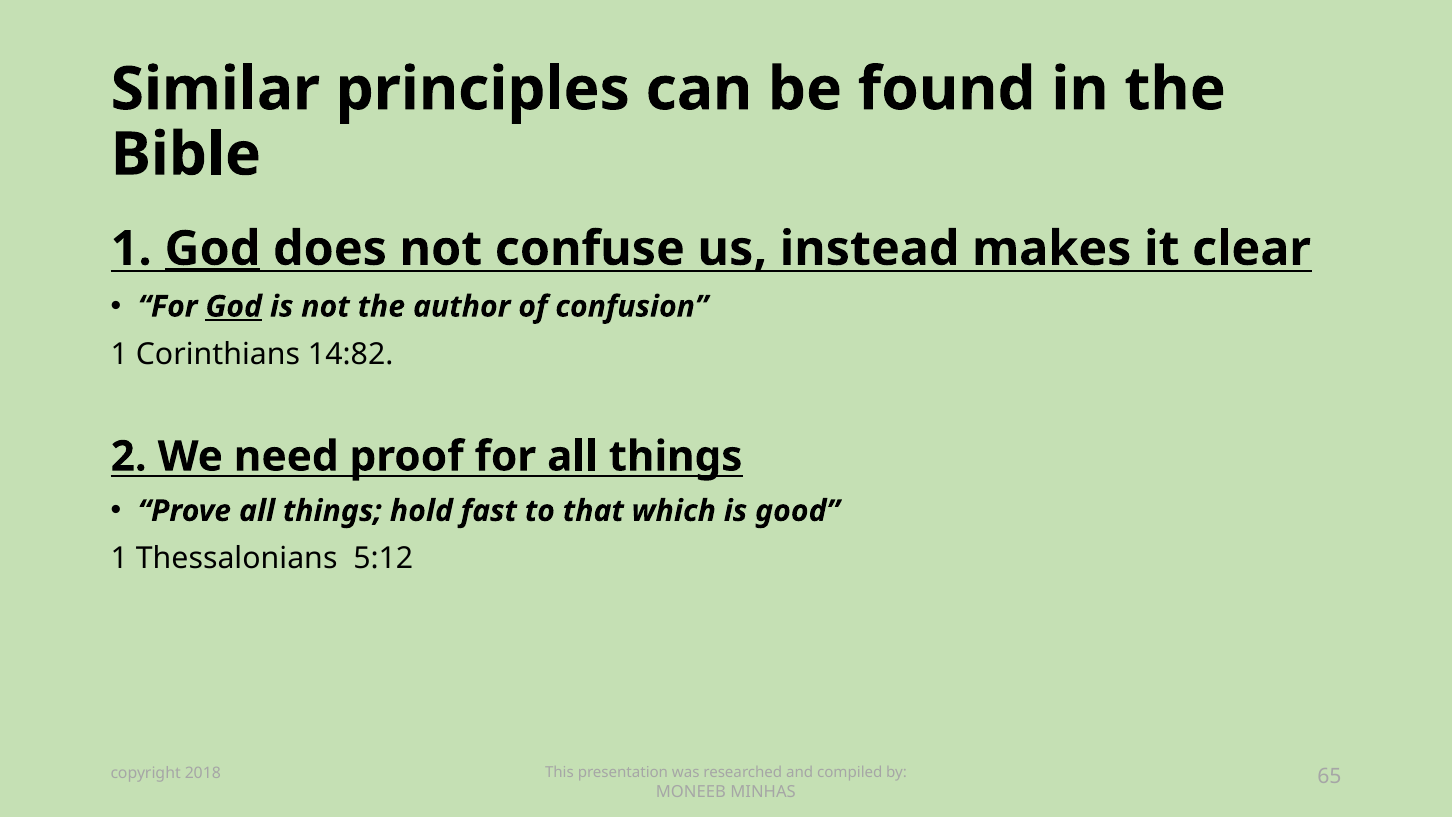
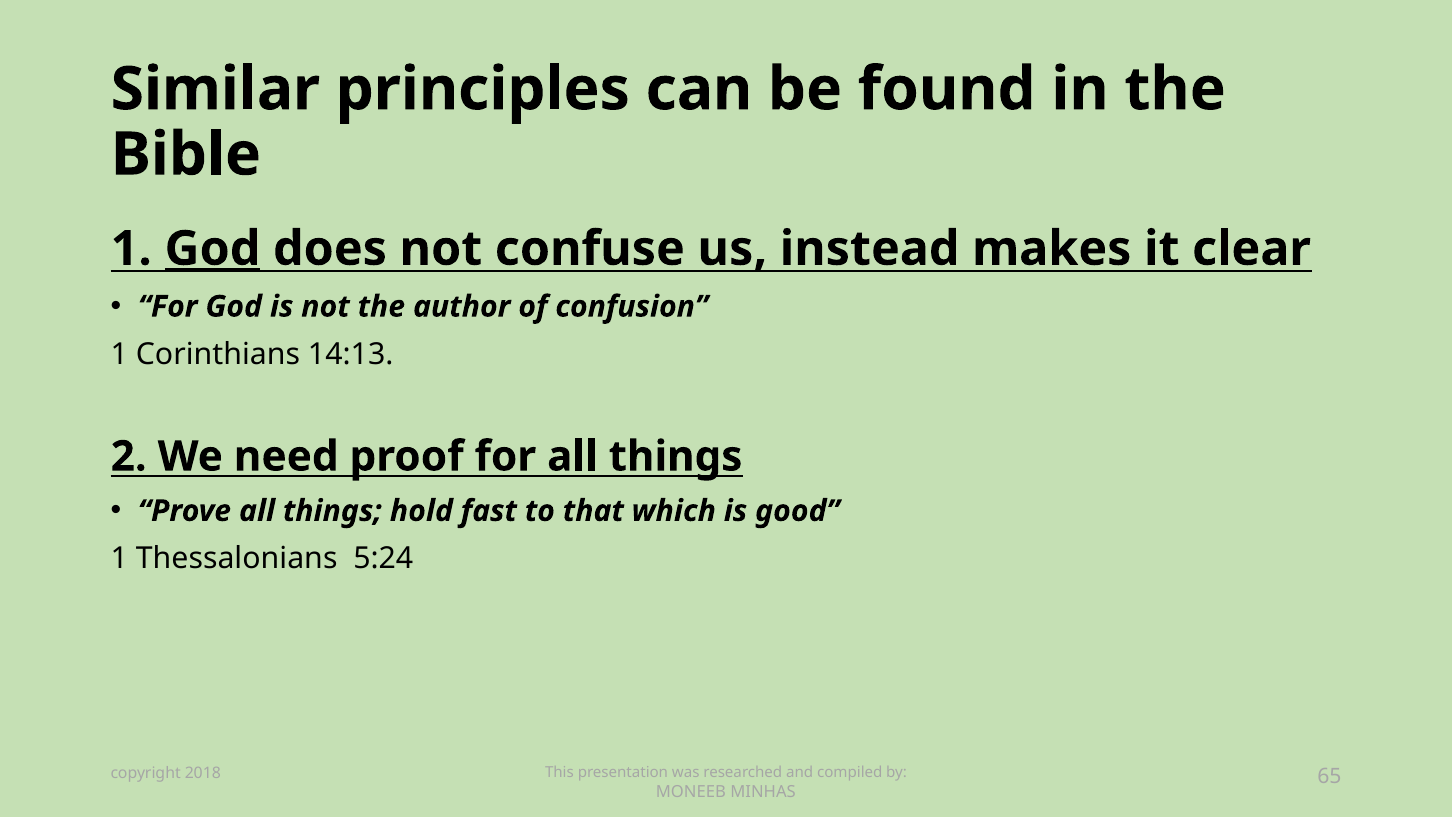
God underline: present -> none (234, 307)
14:82: 14:82 -> 14:13 (351, 354)
5:12: 5:12 -> 5:24 (383, 559)
